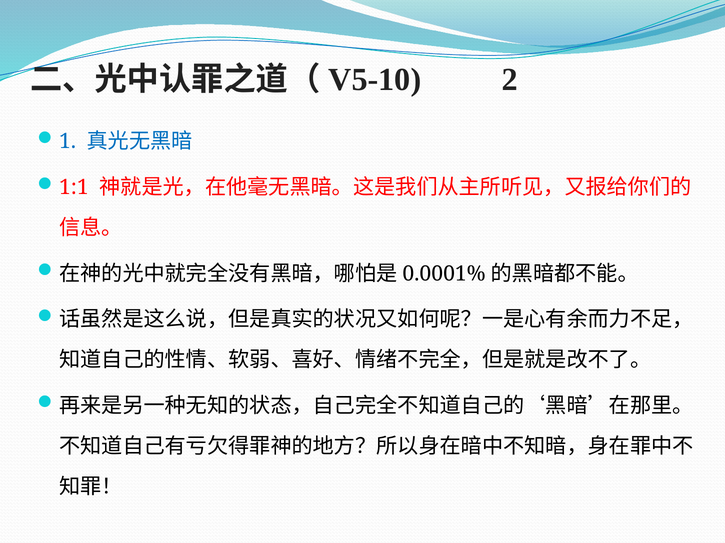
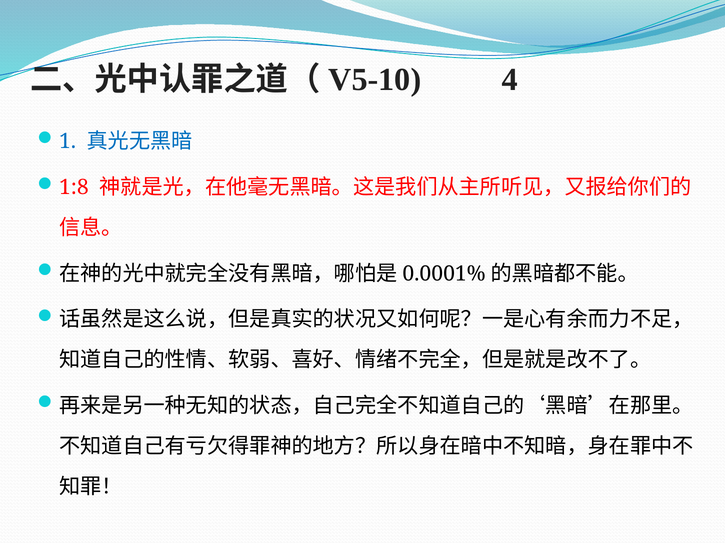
2: 2 -> 4 (510, 80)
1:1: 1:1 -> 1:8 (74, 188)
